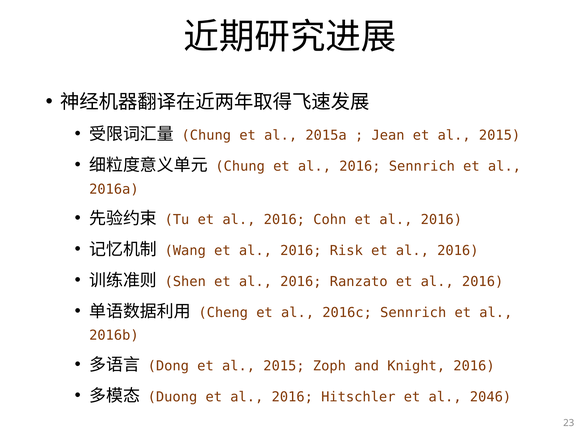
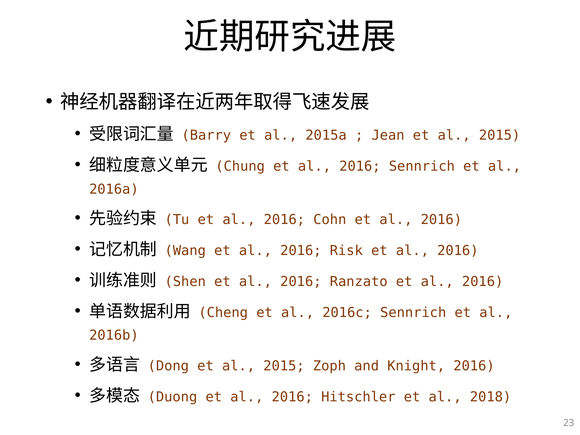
Chung: Chung -> Barry (206, 135)
2046: 2046 -> 2018 (491, 397)
